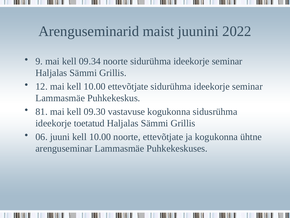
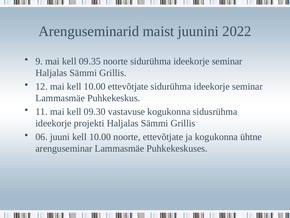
09.34: 09.34 -> 09.35 (90, 61)
81: 81 -> 11 (42, 111)
toetatud: toetatud -> projekti (89, 123)
